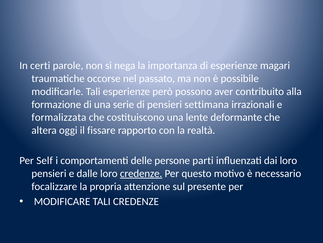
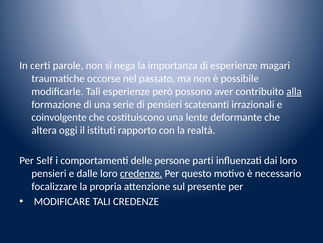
alla underline: none -> present (294, 91)
settimana: settimana -> scatenanti (207, 104)
formalizzata: formalizzata -> coinvolgente (59, 117)
fissare: fissare -> istituti (101, 130)
